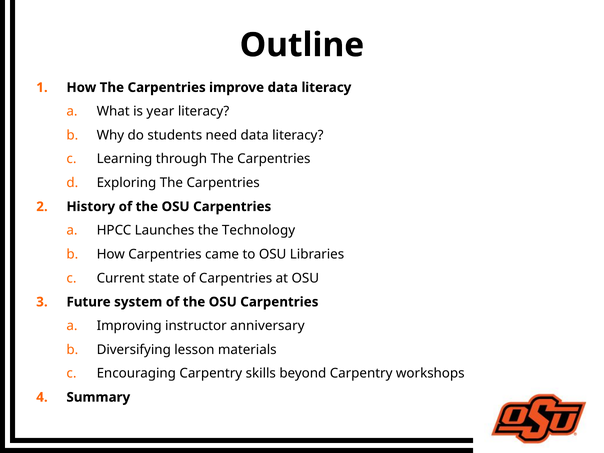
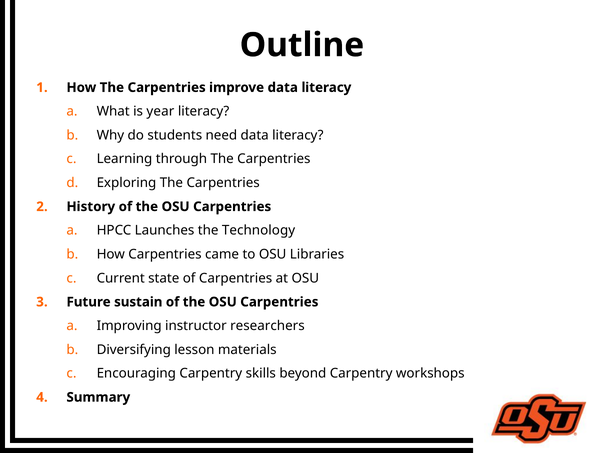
system: system -> sustain (138, 302)
anniversary: anniversary -> researchers (267, 326)
